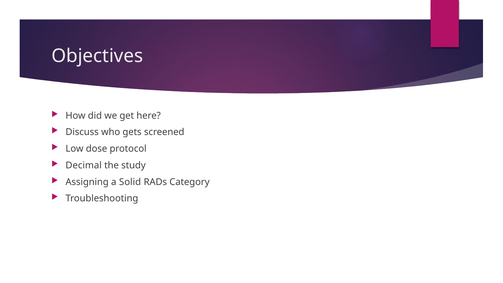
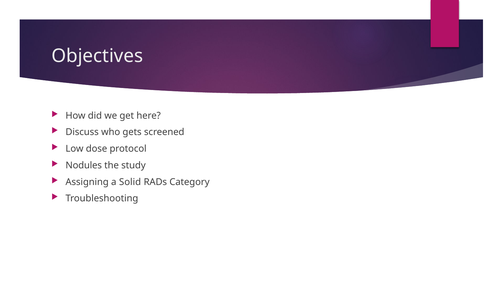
Decimal: Decimal -> Nodules (84, 165)
